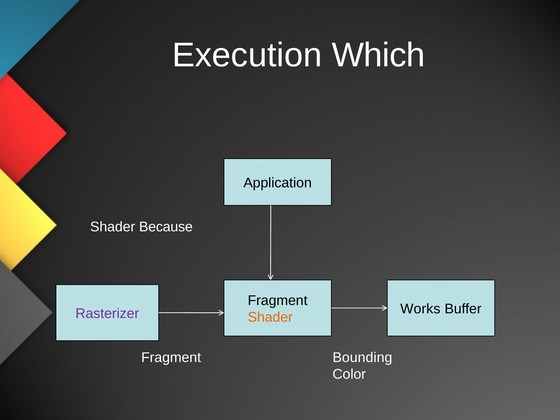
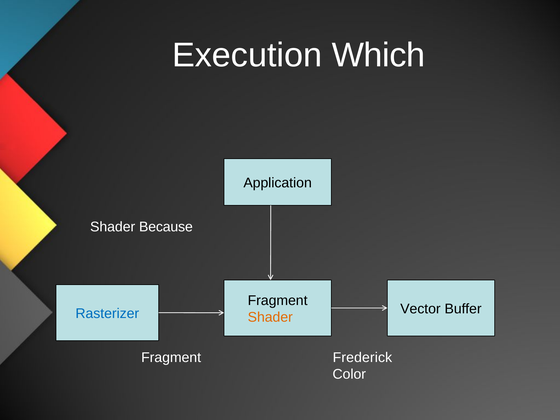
Works: Works -> Vector (420, 309)
Rasterizer colour: purple -> blue (107, 314)
Bounding: Bounding -> Frederick (362, 357)
